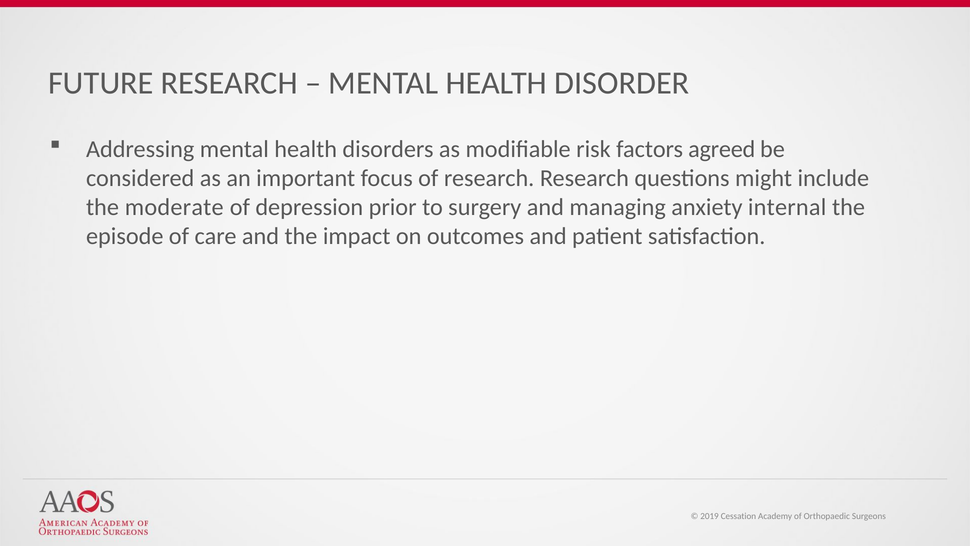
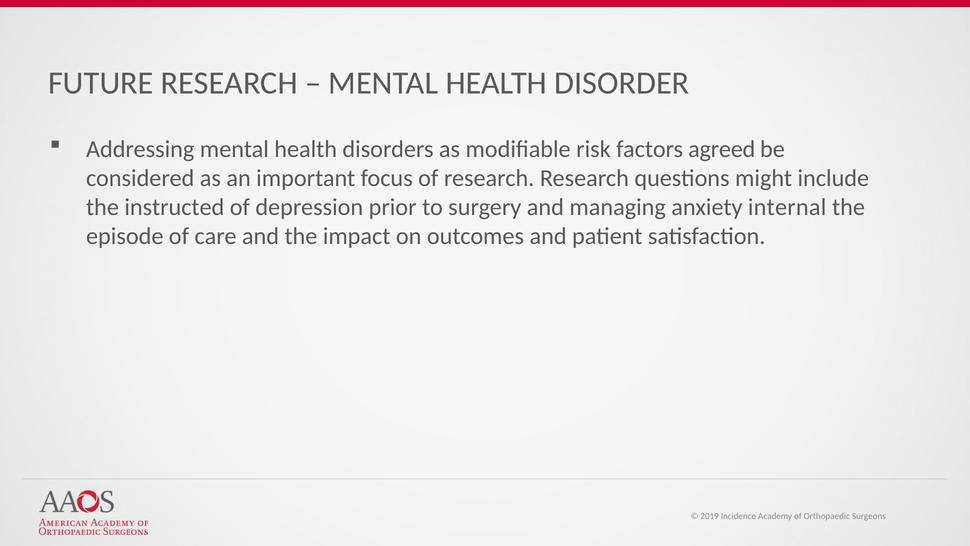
moderate: moderate -> instructed (174, 207)
Cessation: Cessation -> Incidence (738, 516)
